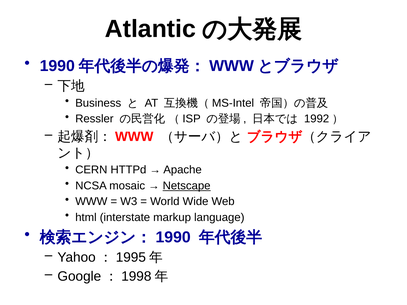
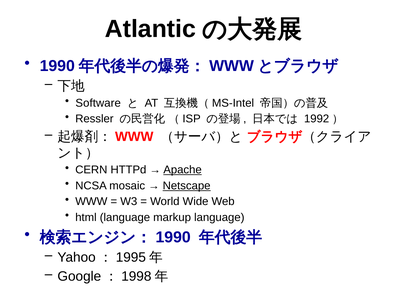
Business: Business -> Software (98, 103)
Apache underline: none -> present (183, 170)
html interstate: interstate -> language (125, 218)
